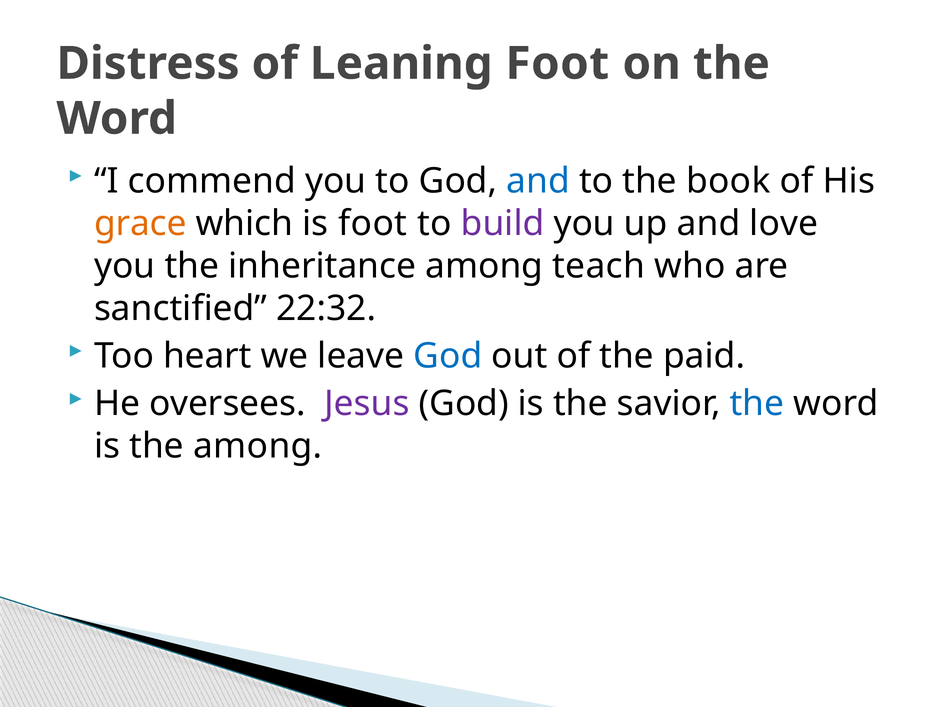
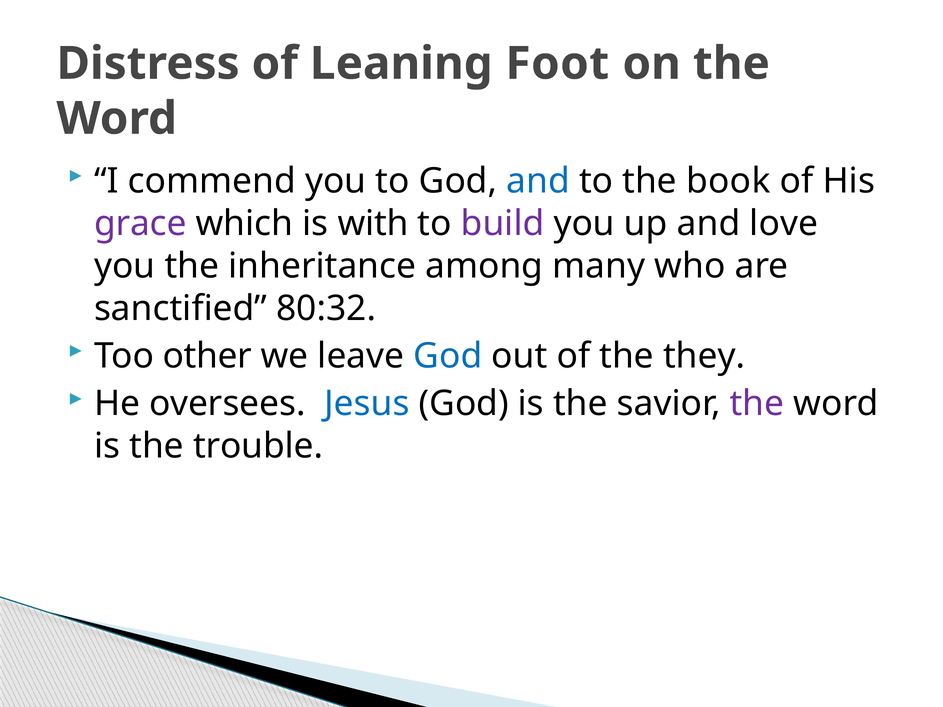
grace colour: orange -> purple (140, 224)
is foot: foot -> with (373, 224)
teach: teach -> many (599, 266)
22:32: 22:32 -> 80:32 (326, 309)
heart: heart -> other (208, 356)
paid: paid -> they (704, 356)
Jesus colour: purple -> blue (367, 404)
the colour: blue -> purple (757, 404)
the among: among -> trouble (258, 446)
